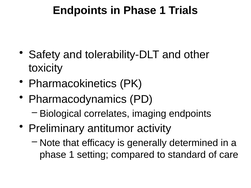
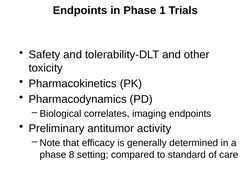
1: 1 -> 8 (72, 155)
